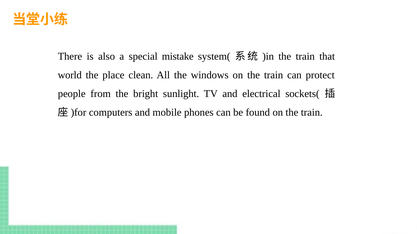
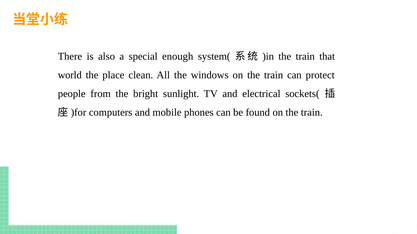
mistake: mistake -> enough (178, 56)
